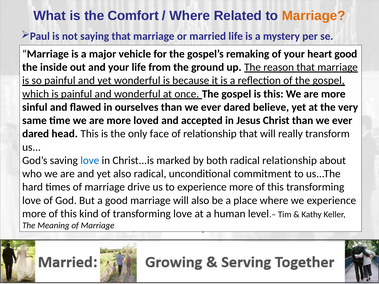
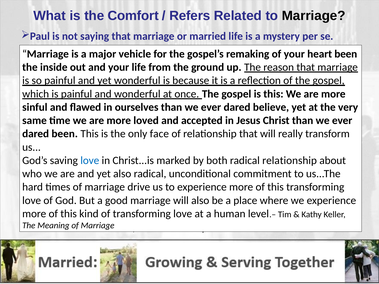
Where: Where -> Refers (190, 16)
Marriage colour: orange -> black (314, 16)
good: good -> been (346, 54)
head: head -> been (65, 134)
